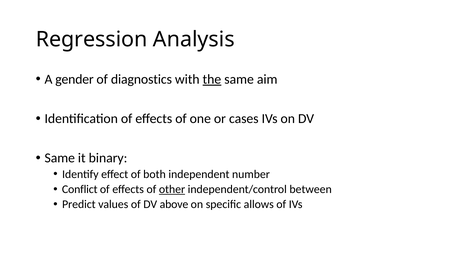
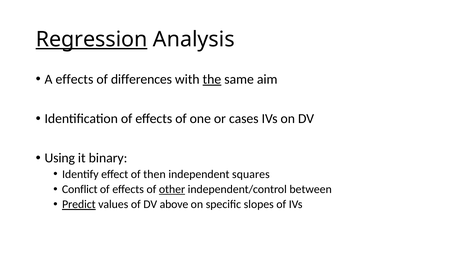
Regression underline: none -> present (92, 39)
A gender: gender -> effects (74, 79)
diagnostics: diagnostics -> differences (141, 79)
Same: Same -> Using (60, 158)
both: both -> then (154, 174)
number: number -> squares (251, 174)
Predict underline: none -> present (79, 204)
allows: allows -> slopes (259, 204)
